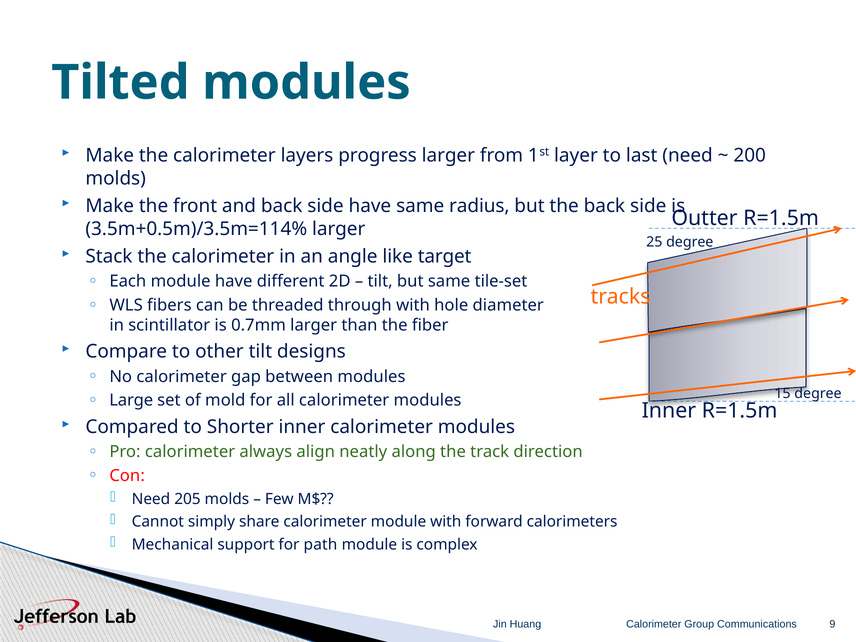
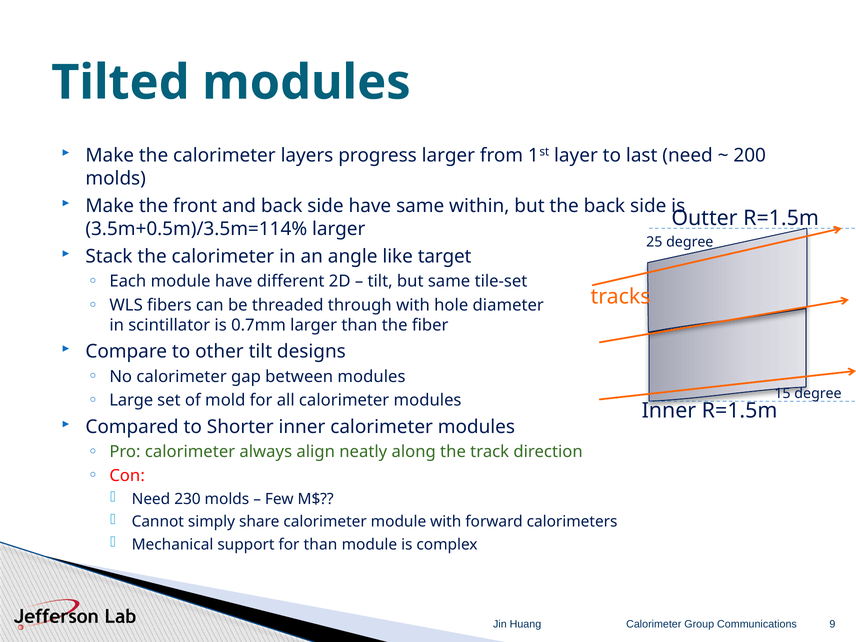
radius: radius -> within (479, 206)
205: 205 -> 230 (187, 499)
for path: path -> than (320, 544)
